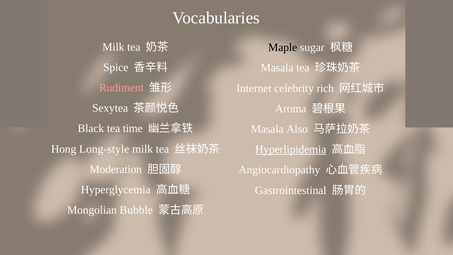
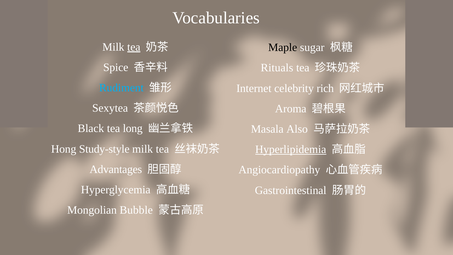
tea underline: none -> present (134, 47)
Masala: Masala -> Rituals (277, 68)
Rudiment colour: pink -> light blue (121, 88)
time: time -> long (133, 128)
Long-style: Long-style -> Study-style (104, 149)
Moderation: Moderation -> Advantages (116, 169)
